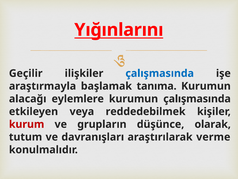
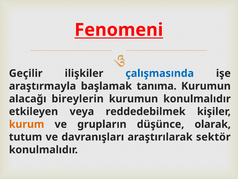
Yığınlarını: Yığınlarını -> Fenomeni (119, 30)
eylemlere: eylemlere -> bireylerin (78, 99)
kurumun çalışmasında: çalışmasında -> konulmalıdır (197, 99)
kurum colour: red -> orange (27, 124)
verme: verme -> sektör (213, 137)
